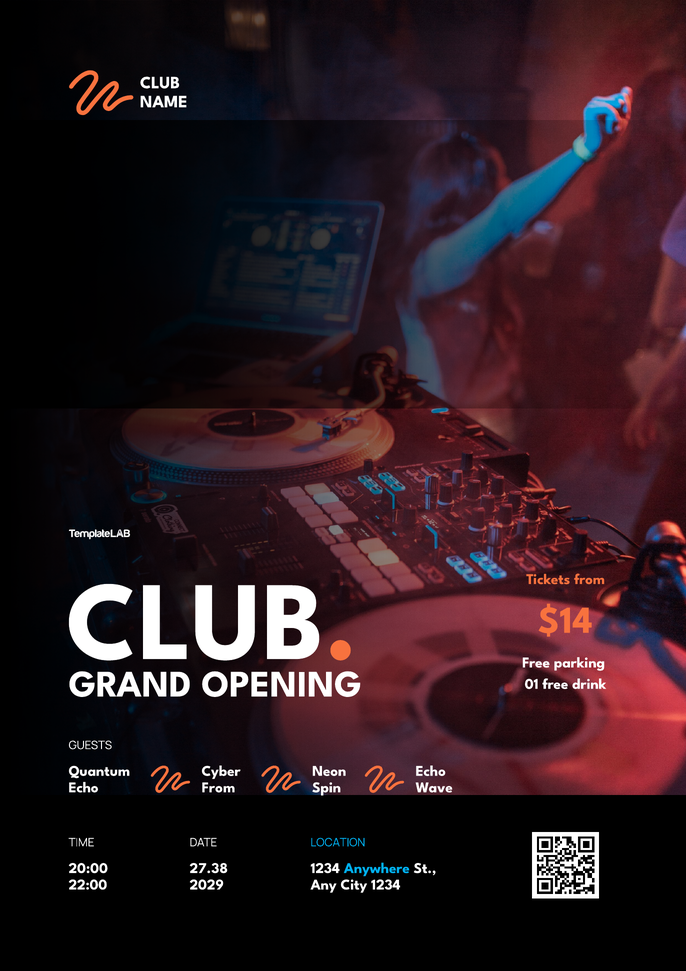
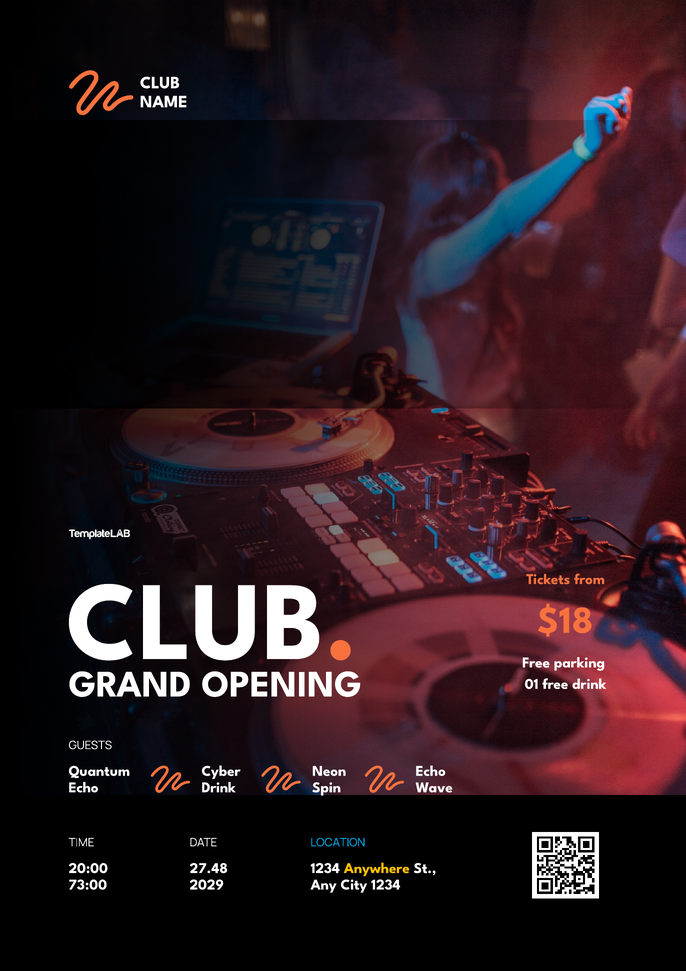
$14: $14 -> $18 (565, 620)
From: From -> Drink (219, 787)
27.38: 27.38 -> 27.48 (209, 868)
Anywhere colour: light blue -> yellow (377, 868)
22:00: 22:00 -> 73:00 (88, 884)
